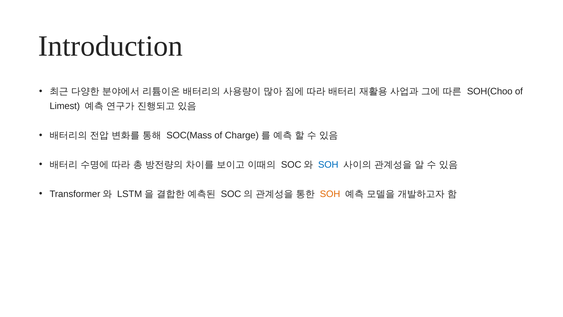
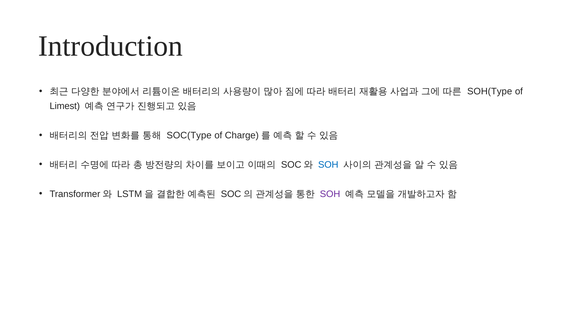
SOH(Choo: SOH(Choo -> SOH(Type (490, 91)
SOC(Mass: SOC(Mass -> SOC(Type (189, 135)
SOH colour: orange -> purple (330, 194)
